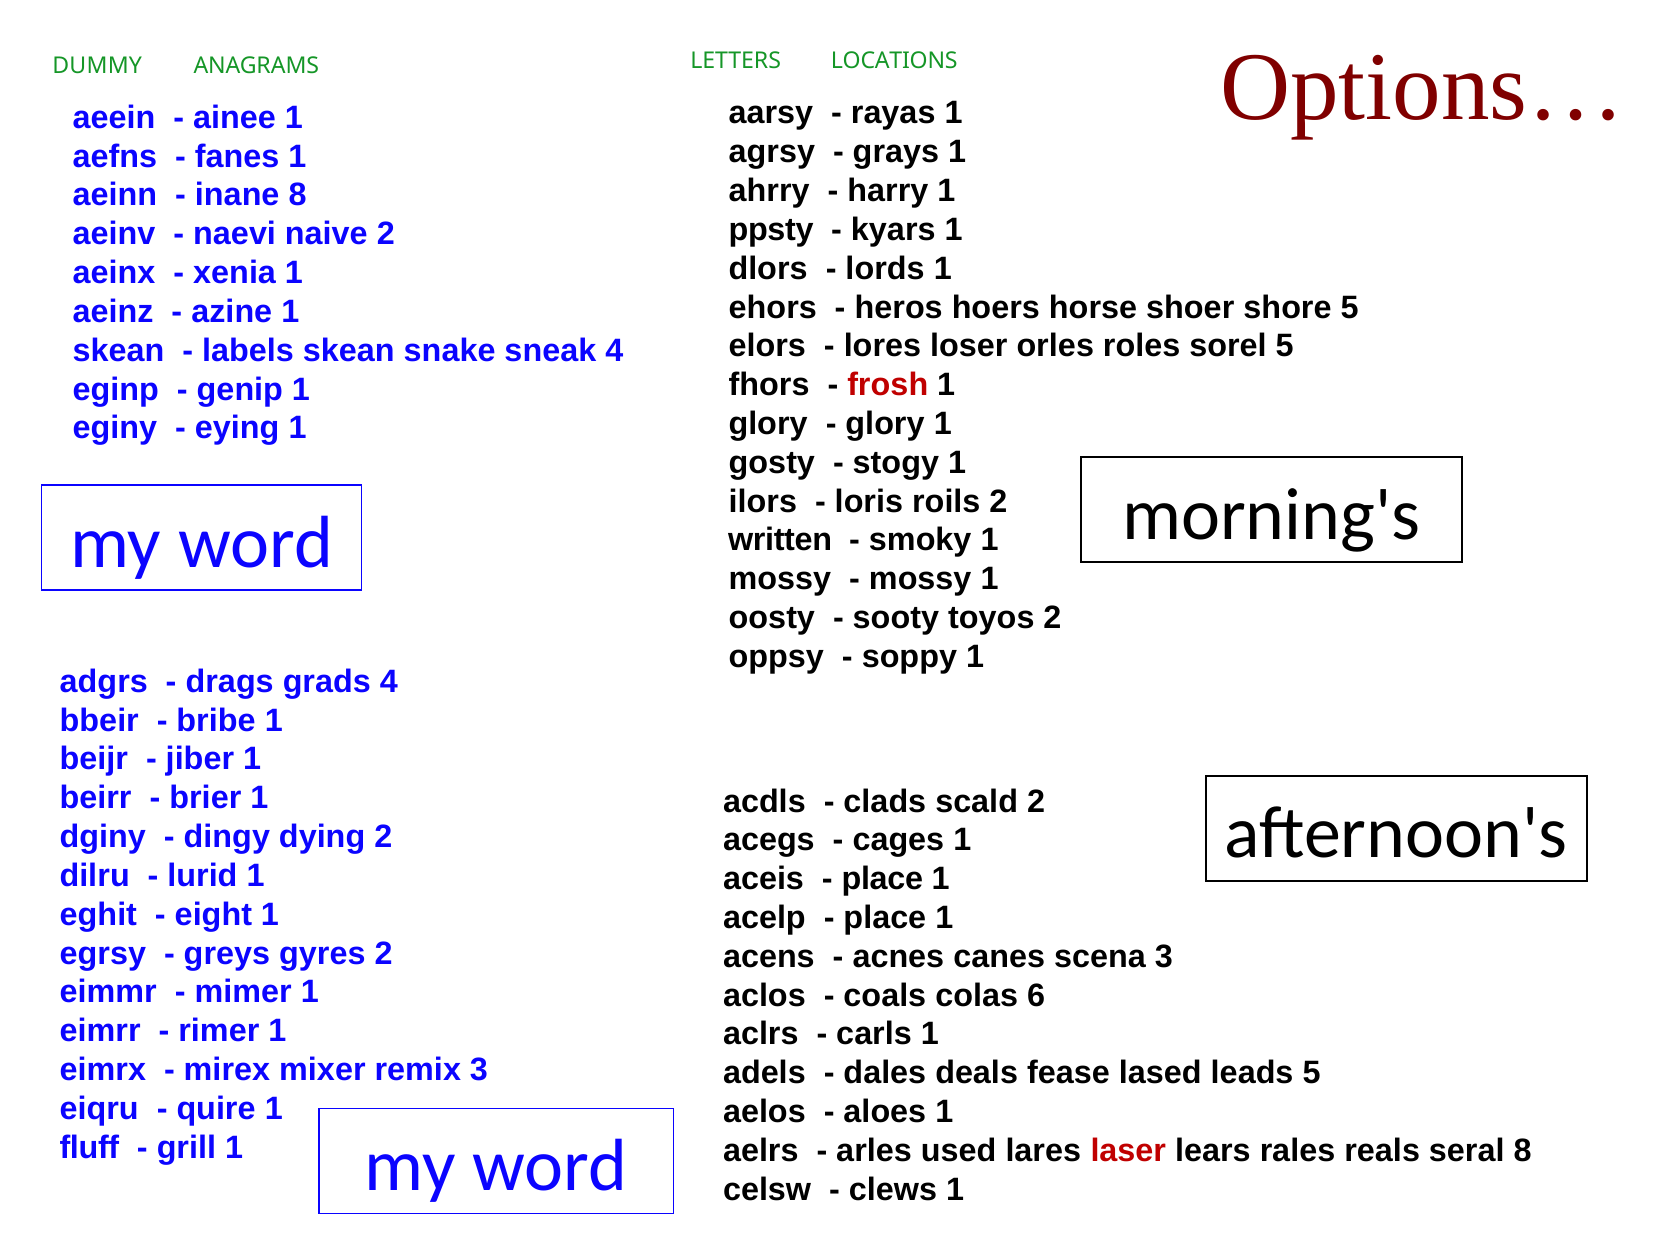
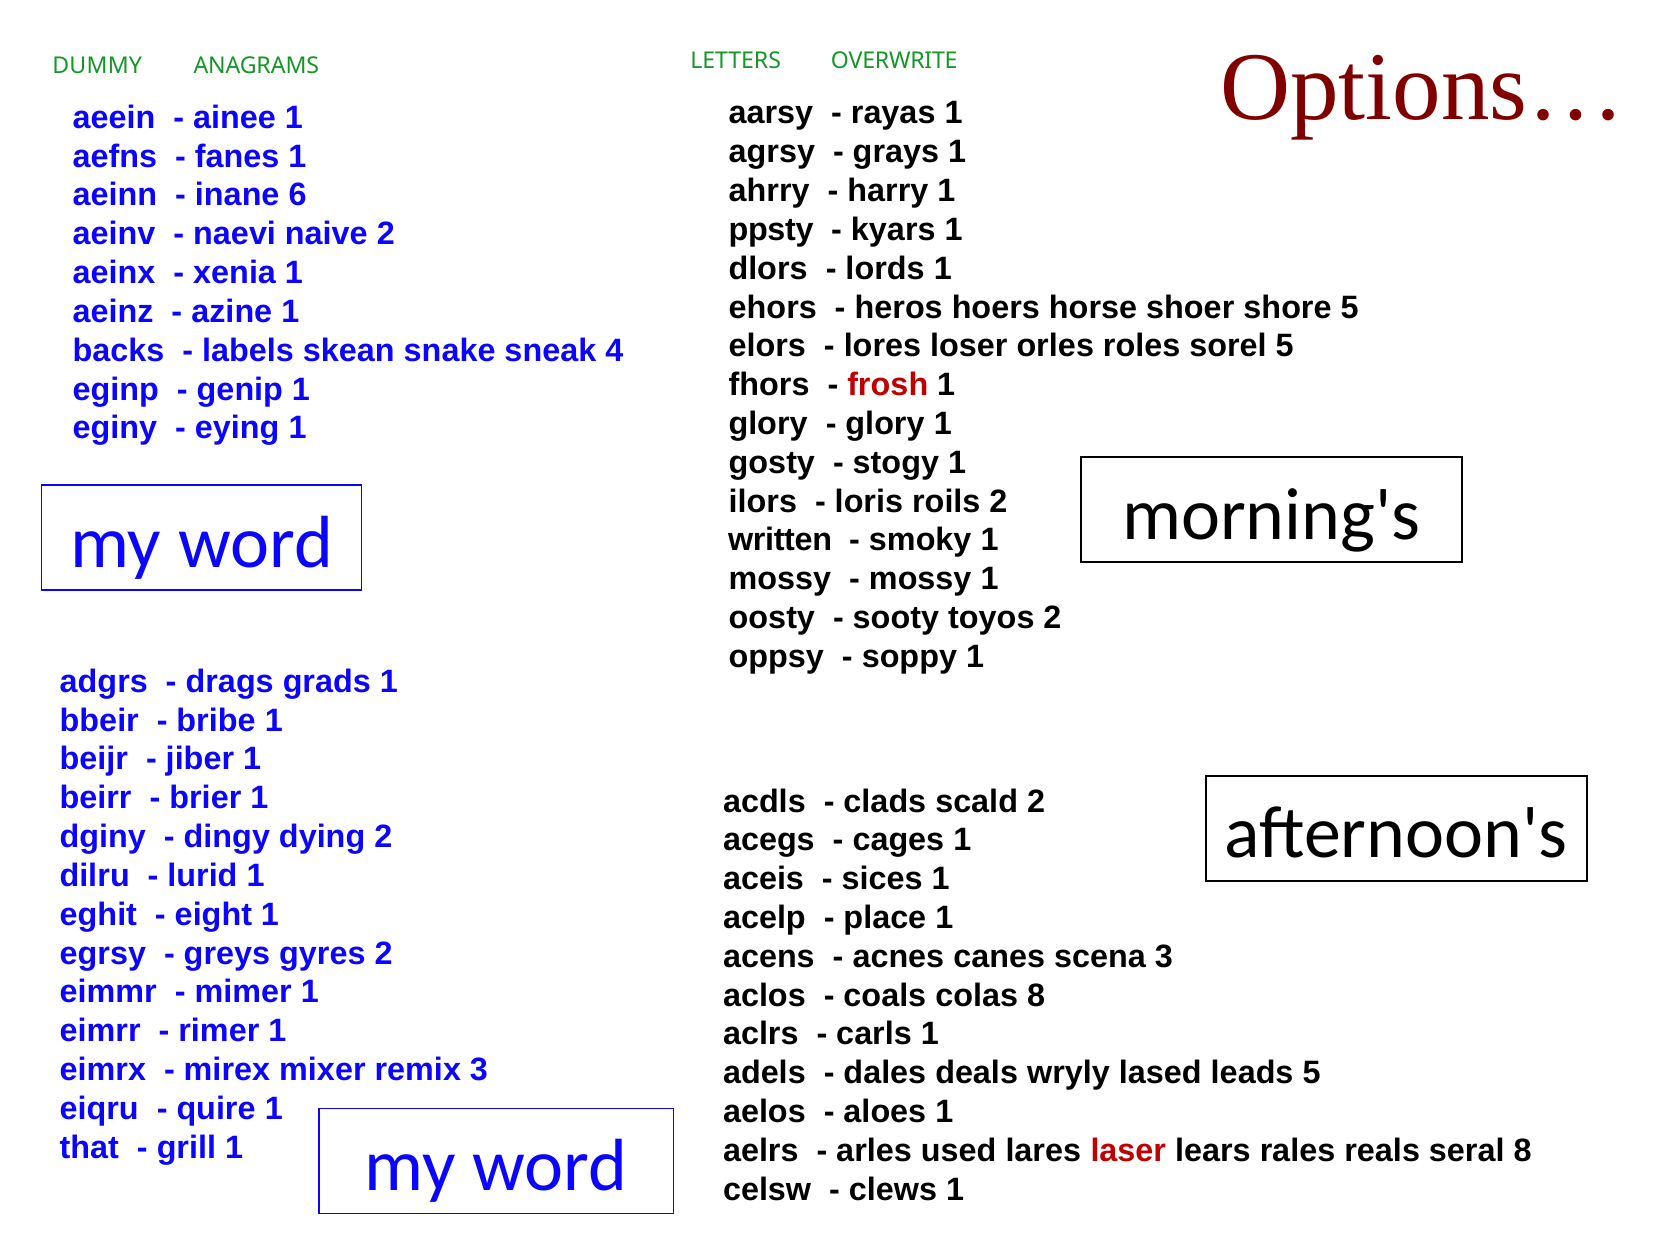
LOCATIONS: LOCATIONS -> OVERWRITE (894, 61)
inane 8: 8 -> 6 (298, 195)
skean: skean -> backs (118, 351)
grads 4: 4 -> 1 (389, 682)
place: place -> sices (882, 879)
colas 6: 6 -> 8 (1036, 996)
fease: fease -> wryly (1069, 1073)
fluff: fluff -> that (89, 1148)
